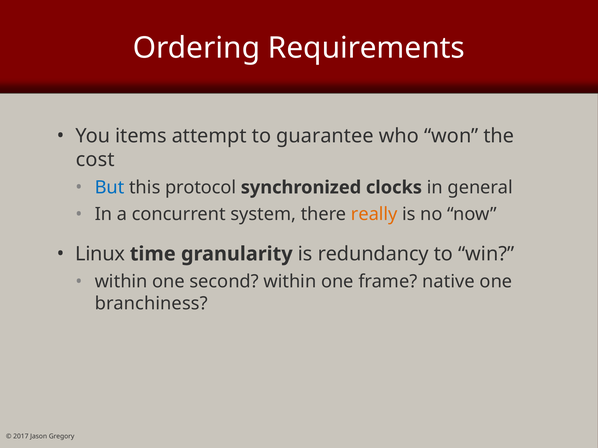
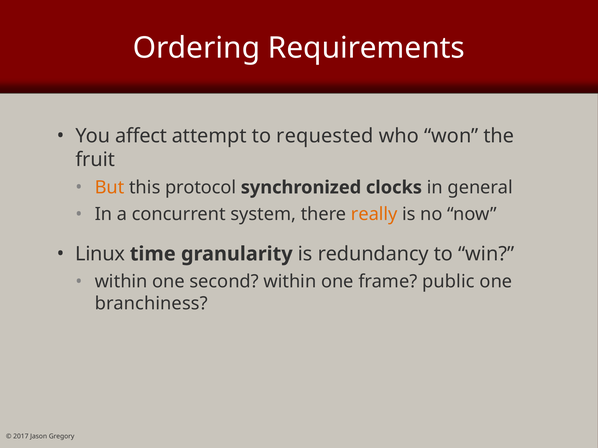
items: items -> affect (141, 136)
guarantee: guarantee -> requested (325, 136)
cost: cost -> fruit (95, 160)
But colour: blue -> orange (110, 188)
native: native -> public (448, 282)
